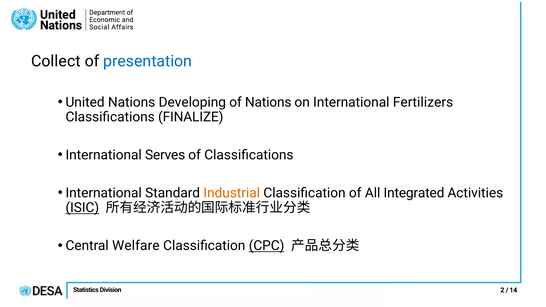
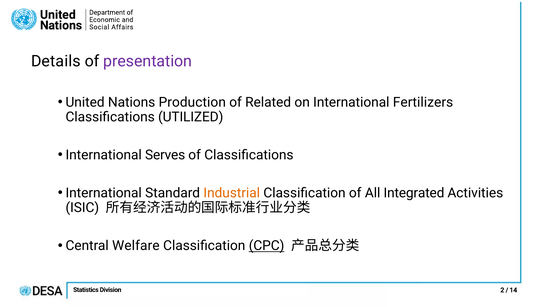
Collect: Collect -> Details (56, 61)
presentation colour: blue -> purple (148, 61)
Developing: Developing -> Production (192, 102)
of Nations: Nations -> Related (268, 102)
FINALIZE: FINALIZE -> UTILIZED (191, 117)
ISIC underline: present -> none (82, 208)
